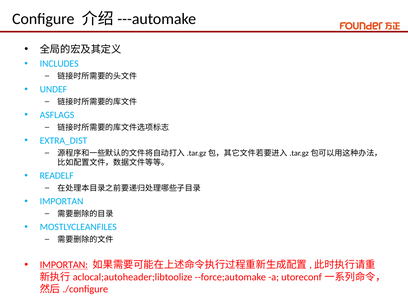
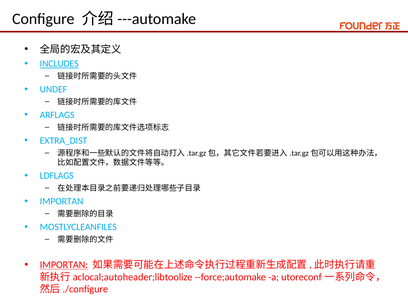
INCLUDES underline: none -> present (59, 64)
ASFLAGS: ASFLAGS -> ARFLAGS (57, 115)
READELF: READELF -> LDFLAGS (57, 176)
